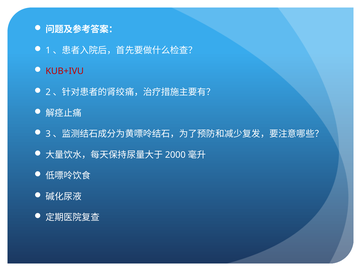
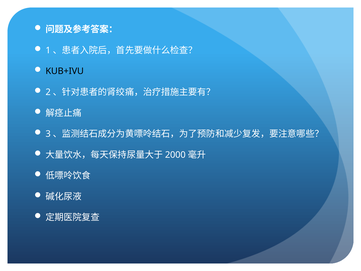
KUB+IVU colour: red -> black (65, 71)
